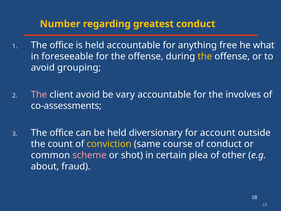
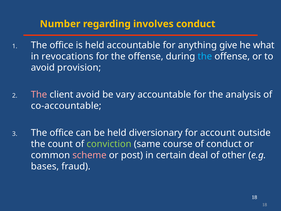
greatest: greatest -> involves (153, 24)
free: free -> give (228, 45)
foreseeable: foreseeable -> revocations (67, 56)
the colour: yellow -> light blue (205, 56)
grouping: grouping -> provision (79, 68)
involves: involves -> analysis (243, 94)
co-assessments: co-assessments -> co-accountable (66, 106)
conviction colour: yellow -> light green (109, 144)
shot: shot -> post (132, 155)
plea: plea -> deal (198, 155)
about: about -> bases (45, 166)
